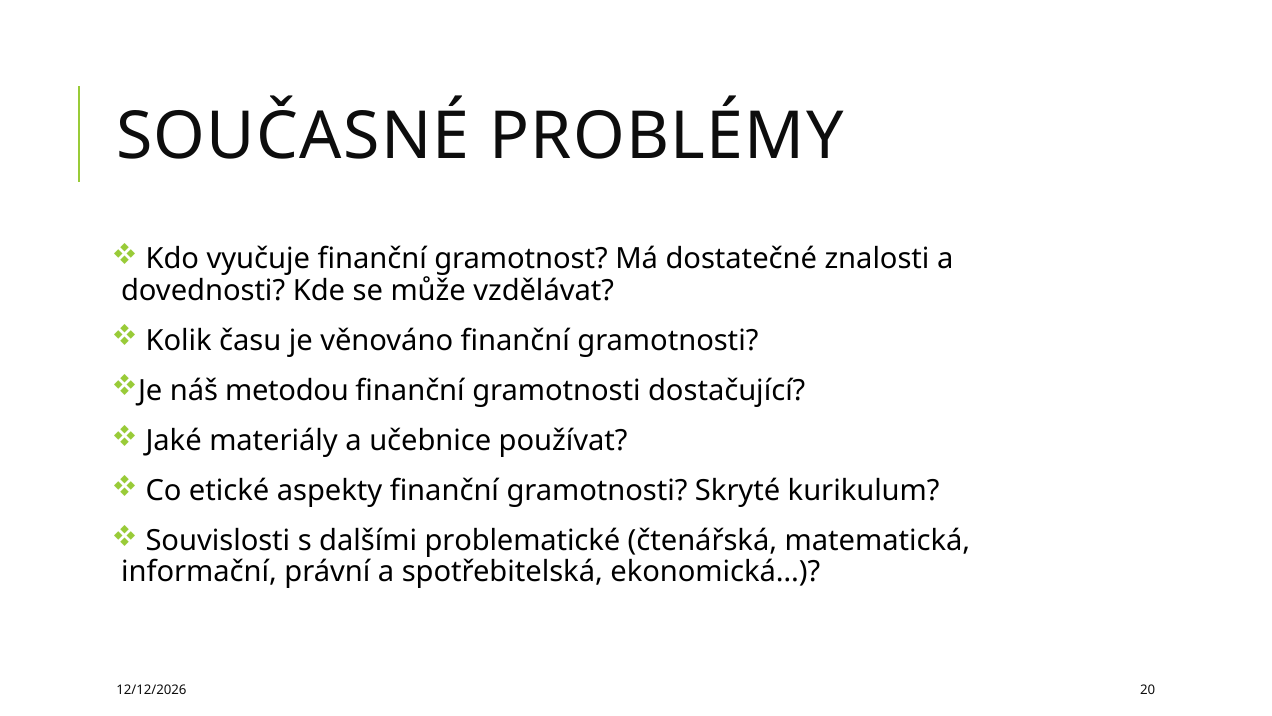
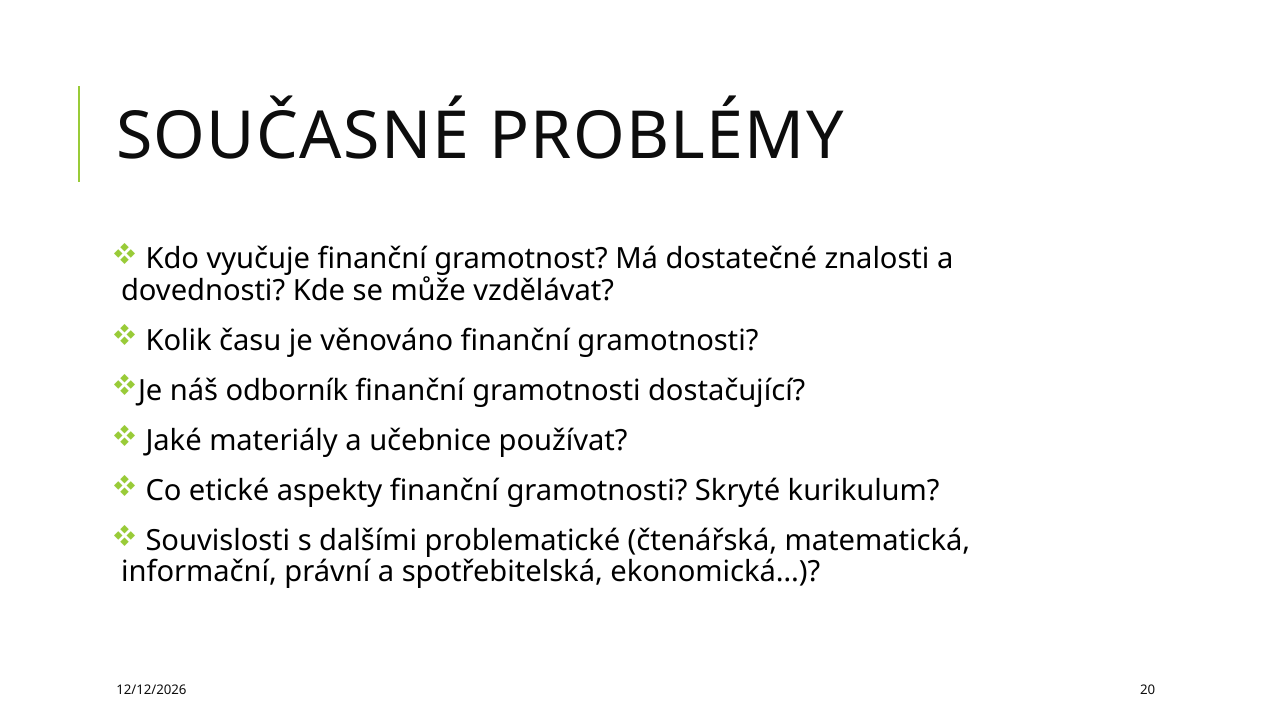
metodou: metodou -> odborník (287, 390)
